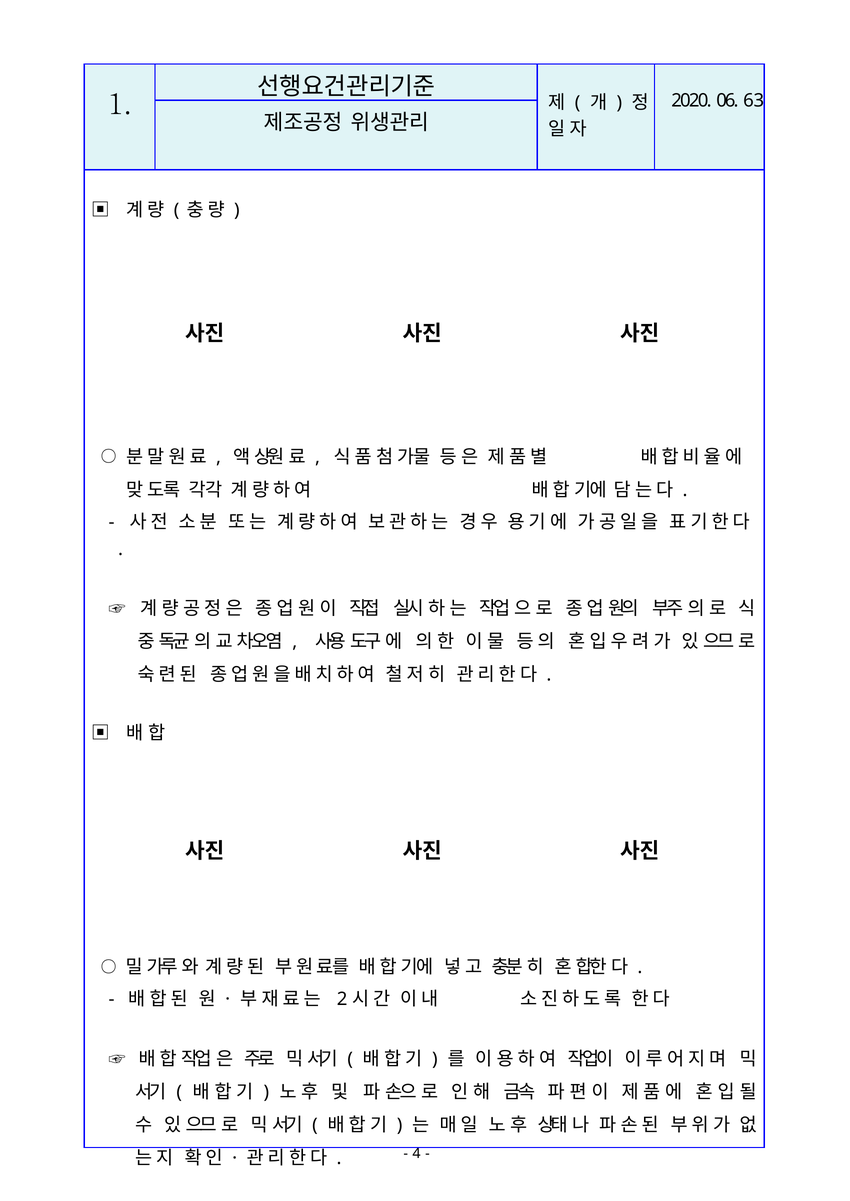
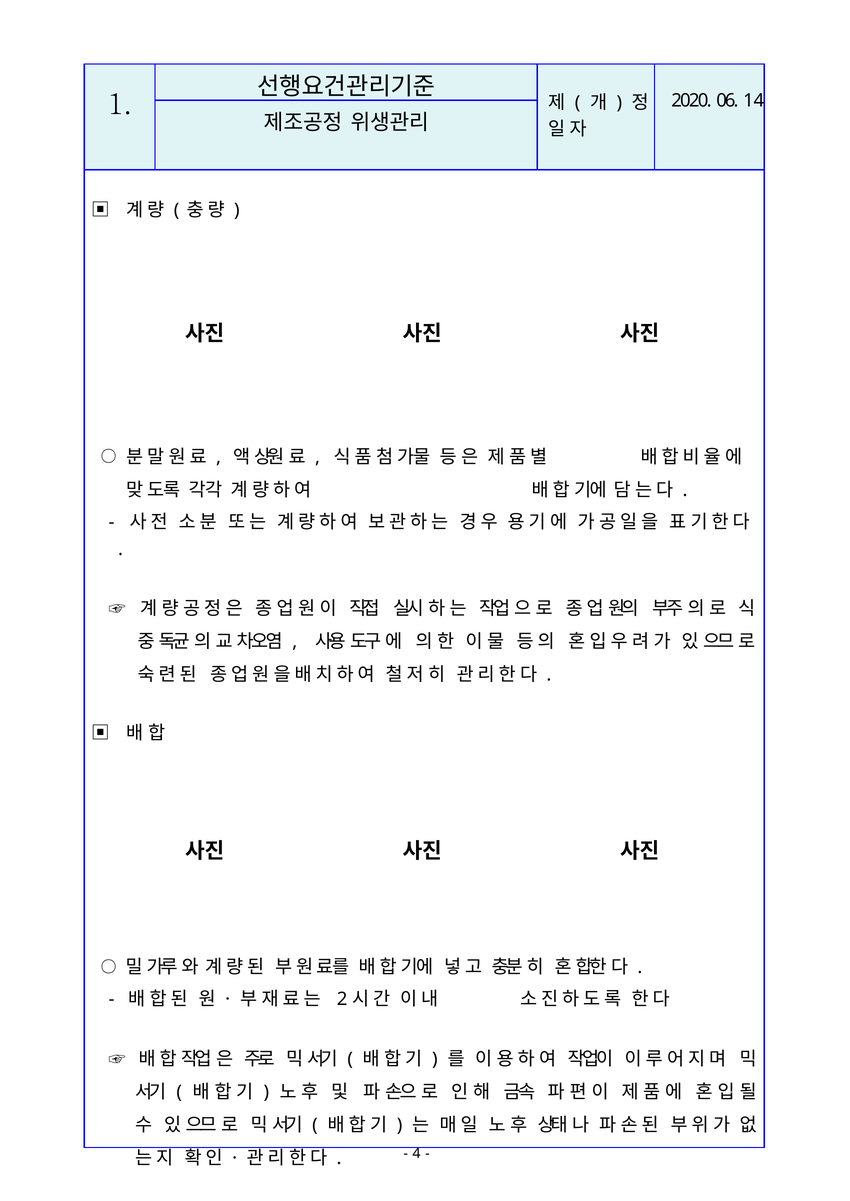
63: 63 -> 14 (754, 101)
